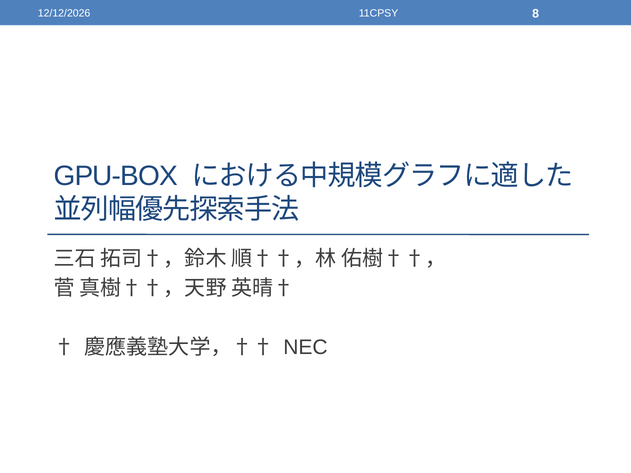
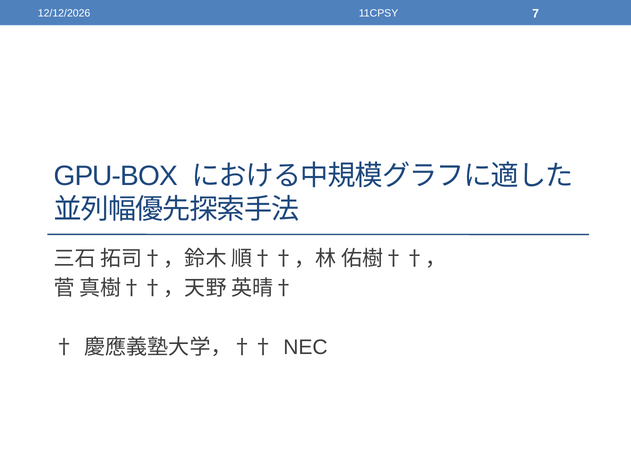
8: 8 -> 7 (536, 13)
